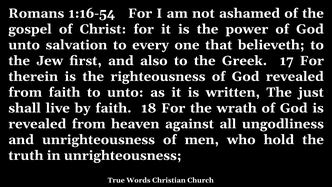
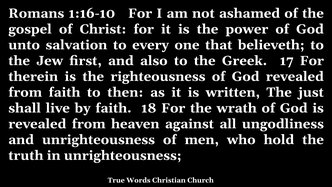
1:16-54: 1:16-54 -> 1:16-10 (92, 13)
to unto: unto -> then (125, 92)
